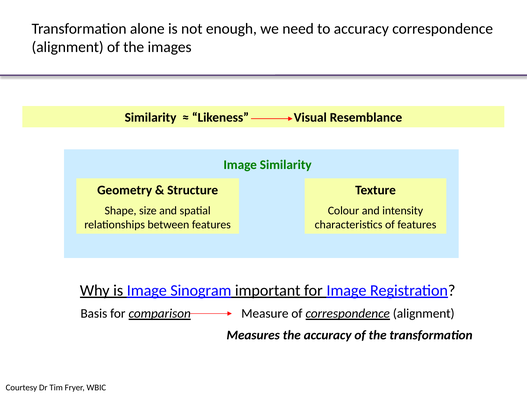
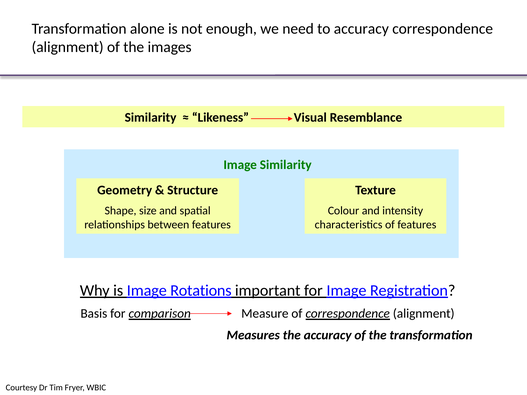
Sinogram: Sinogram -> Rotations (201, 291)
